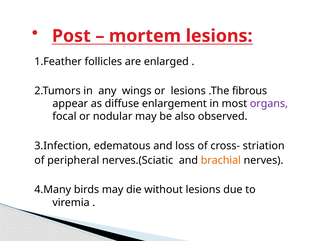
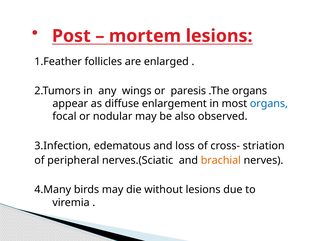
or lesions: lesions -> paresis (188, 91)
.The fibrous: fibrous -> organs (250, 91)
organs colour: purple -> blue (269, 103)
